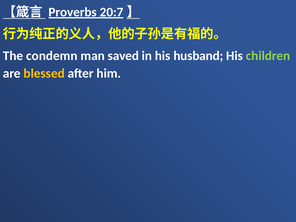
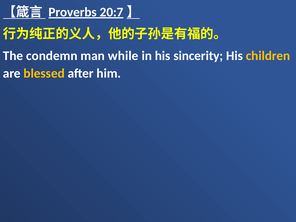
saved: saved -> while (123, 56)
husband: husband -> sincerity (198, 56)
children colour: light green -> yellow (268, 56)
